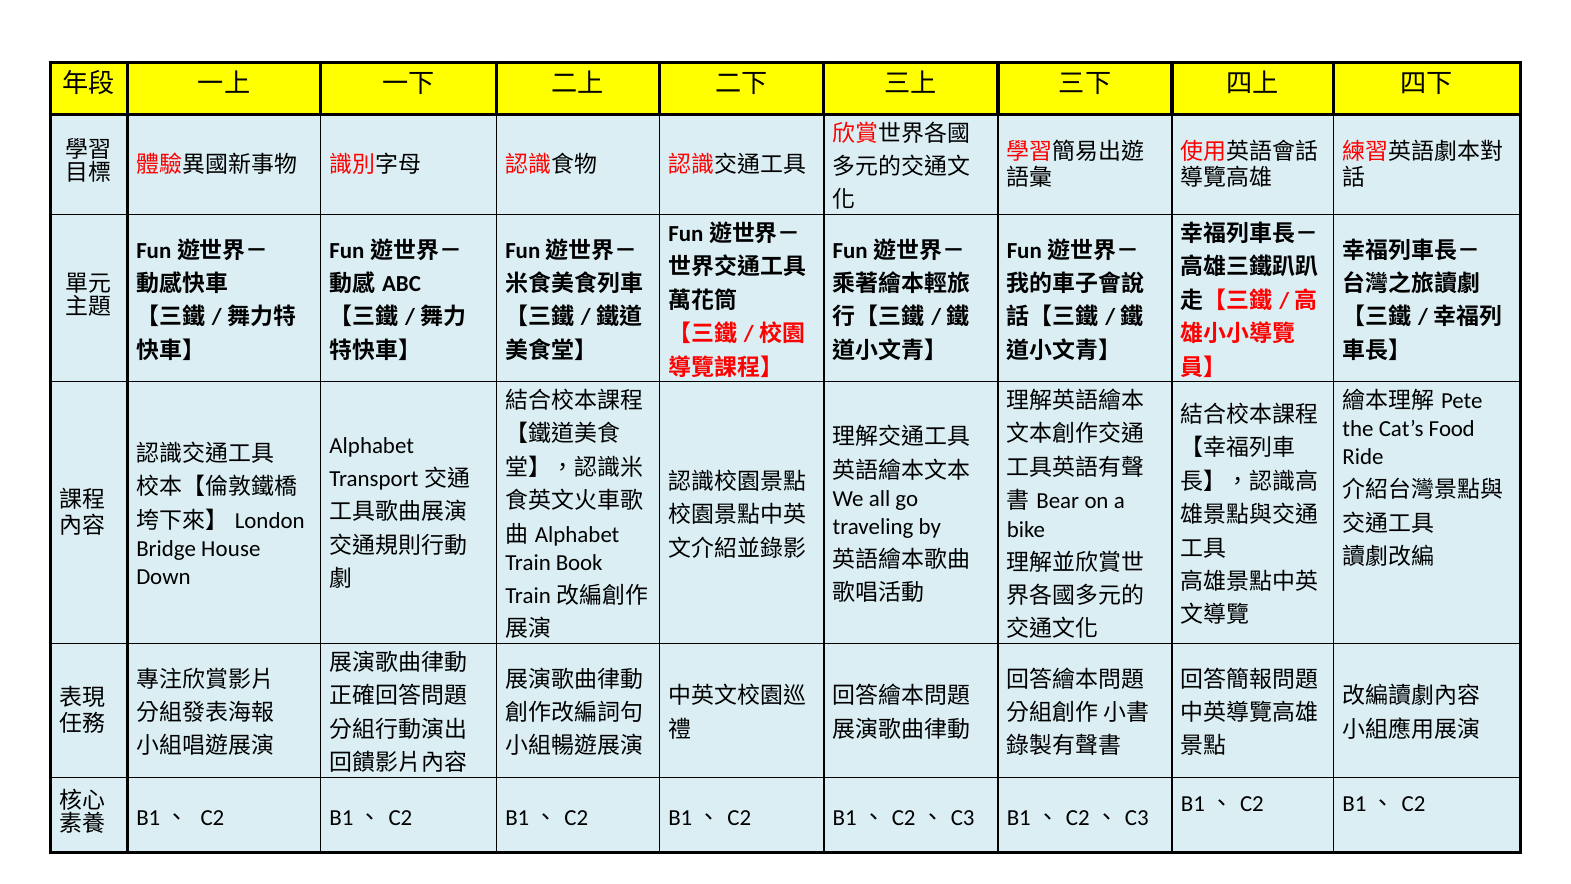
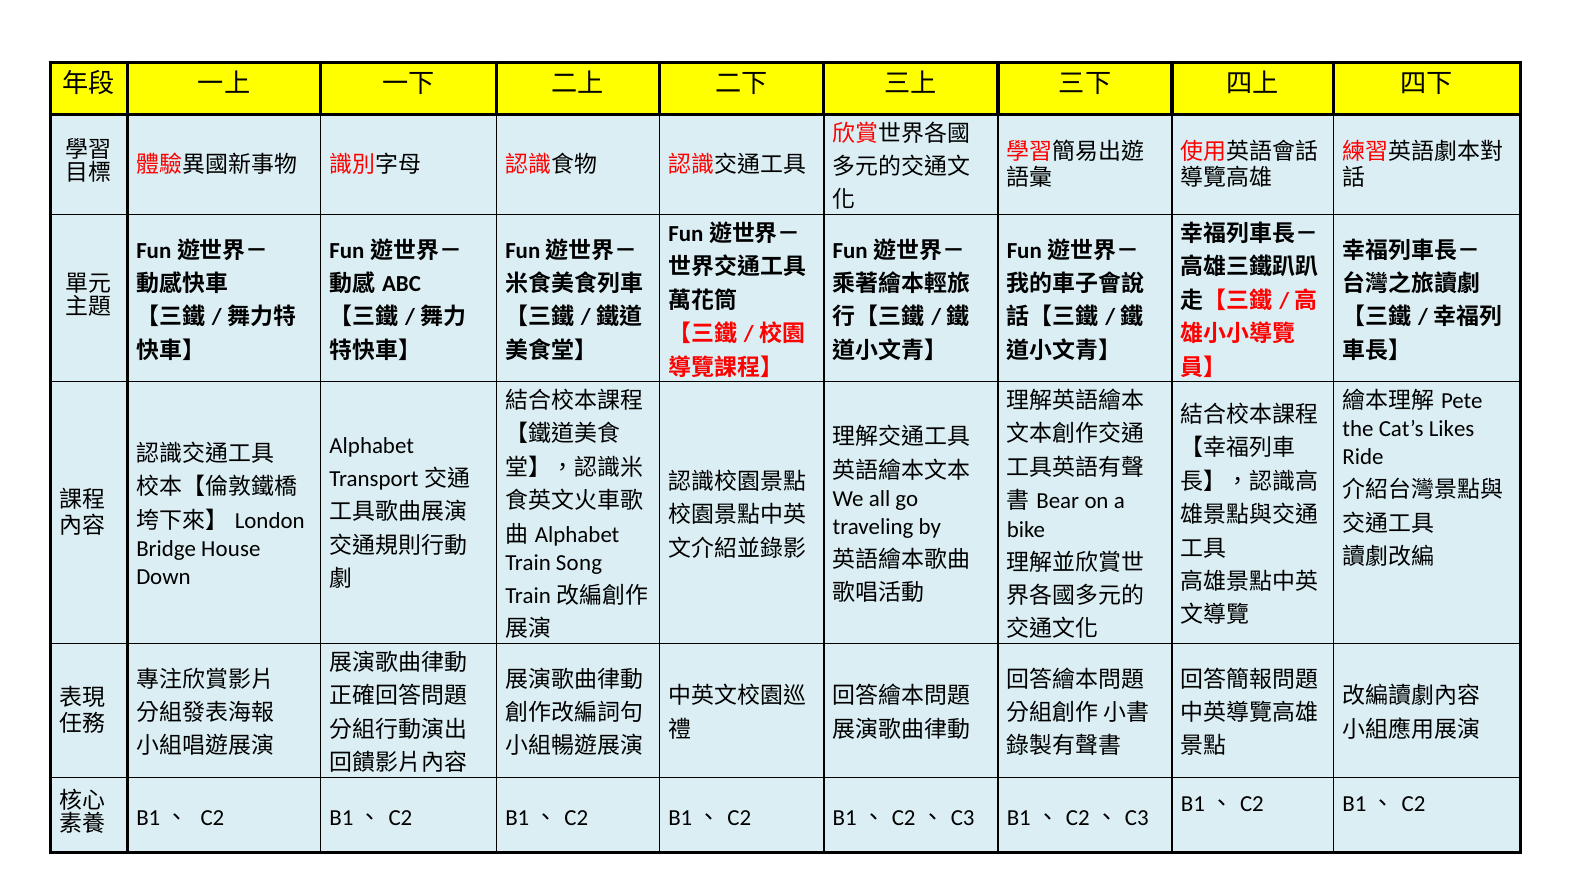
Food: Food -> Likes (1452, 429)
Book: Book -> Song (579, 563)
